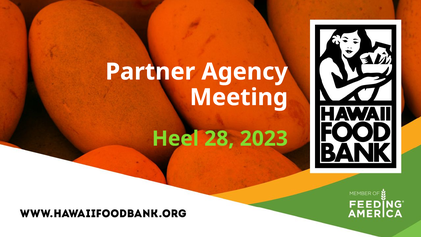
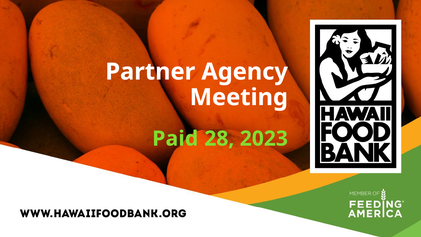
Heel: Heel -> Paid (175, 139)
